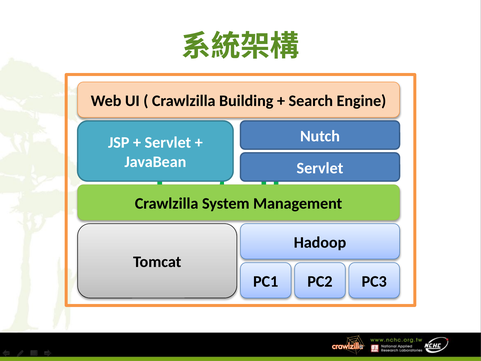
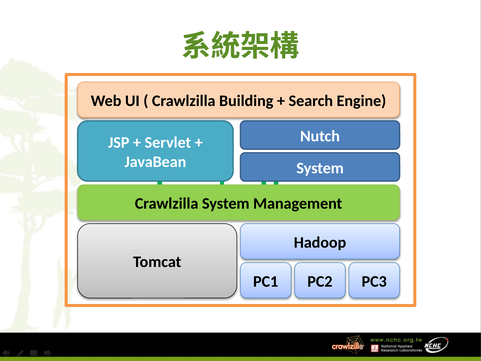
Servlet: Servlet -> System (320, 168)
